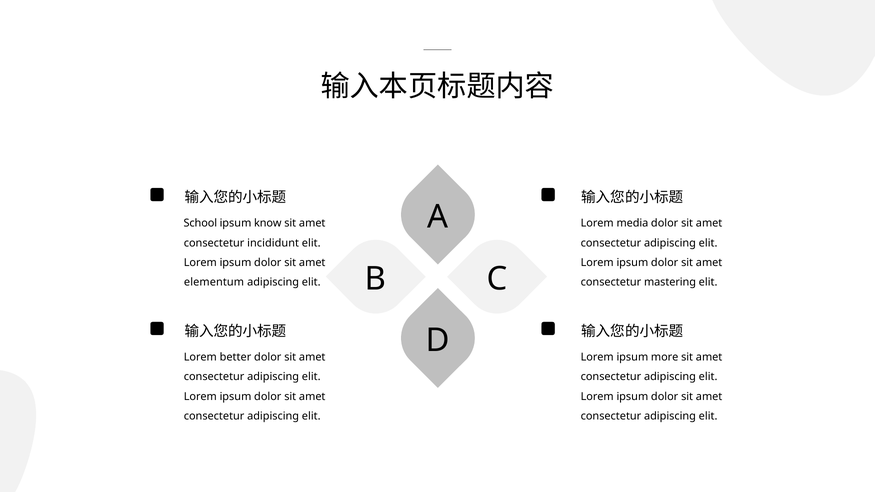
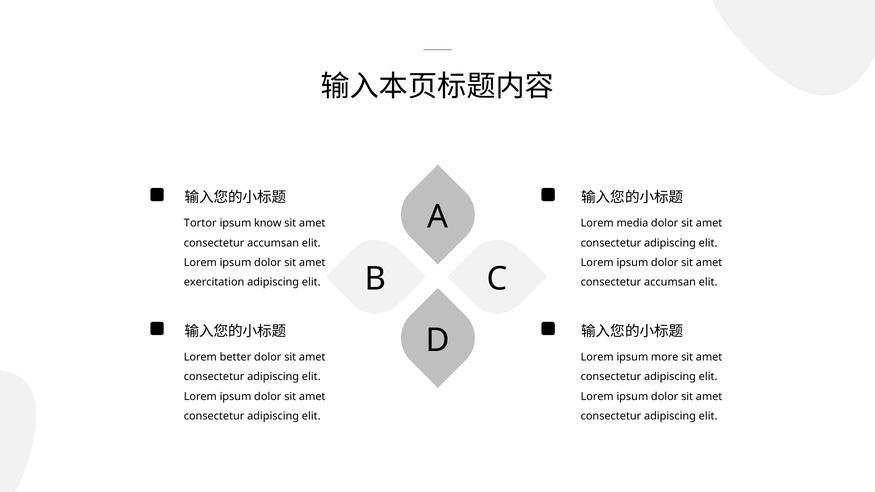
School: School -> Tortor (200, 223)
incididunt: incididunt -> accumsan (273, 243)
elementum: elementum -> exercitation (214, 282)
mastering: mastering -> accumsan (670, 282)
